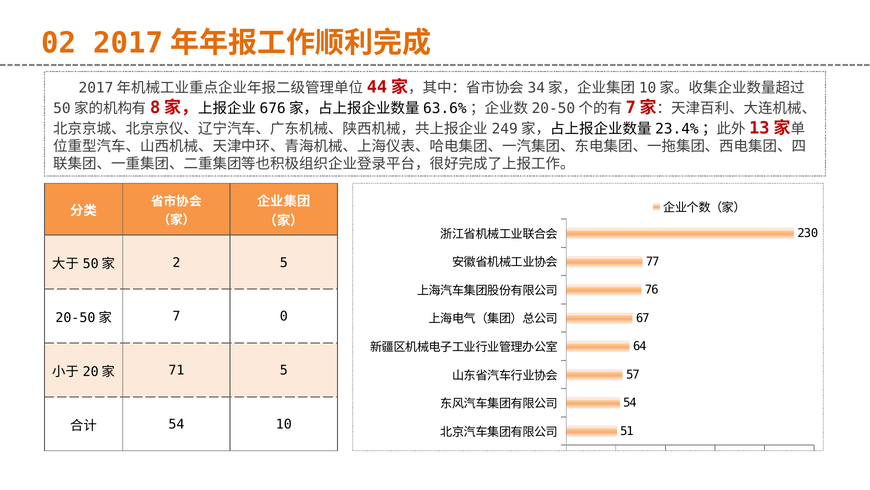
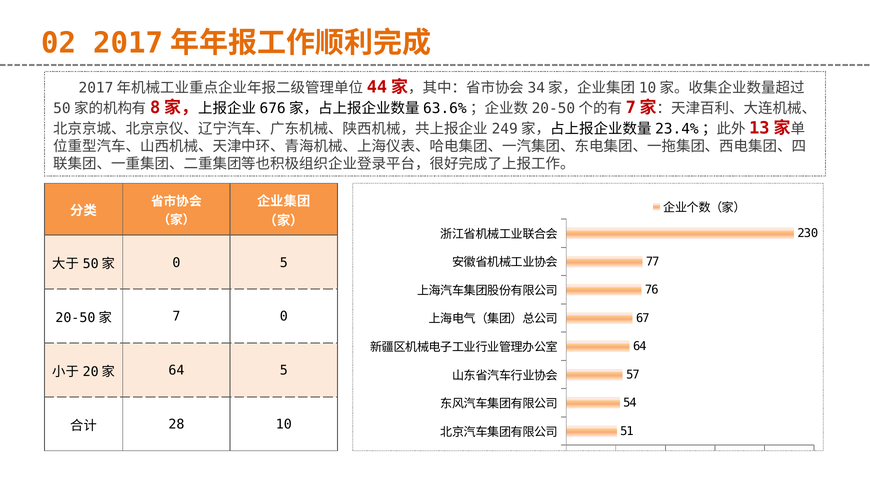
2: 2 -> 0 (176, 262)
71: 71 -> 64 (176, 370)
54: 54 -> 28 (176, 424)
